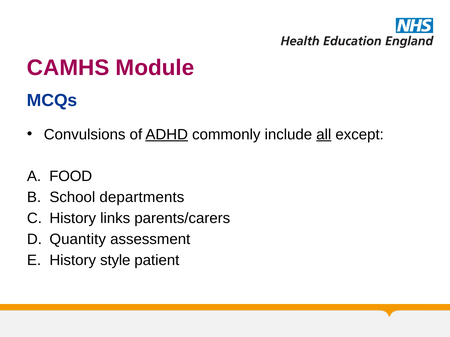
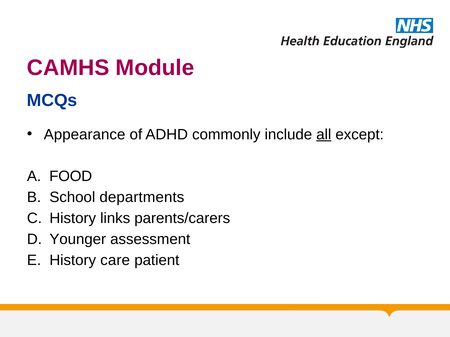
Convulsions: Convulsions -> Appearance (85, 135)
ADHD underline: present -> none (167, 135)
Quantity: Quantity -> Younger (78, 240)
style: style -> care (115, 261)
